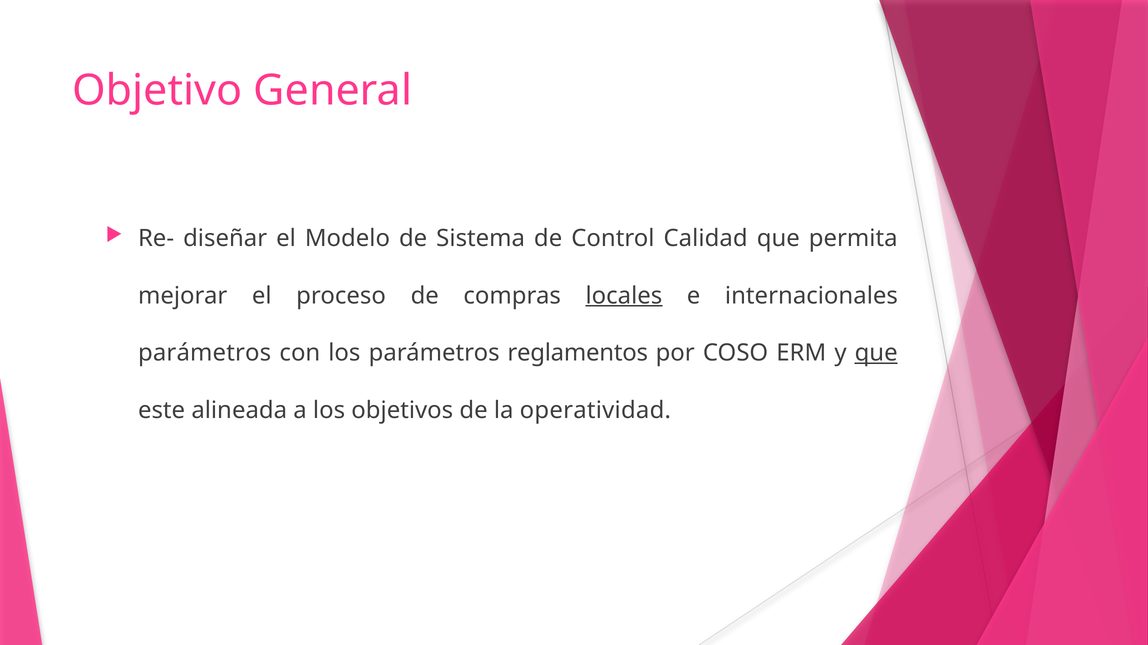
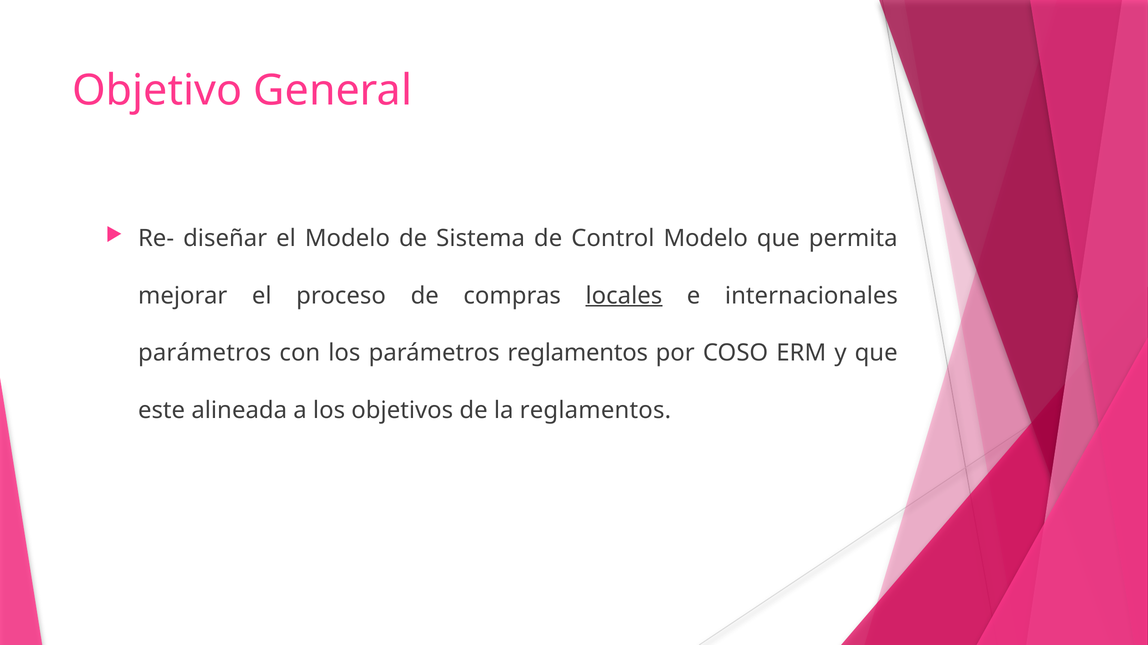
Control Calidad: Calidad -> Modelo (706, 239)
que underline: present -> none (876, 353)
la operatividad: operatividad -> reglamentos (595, 411)
